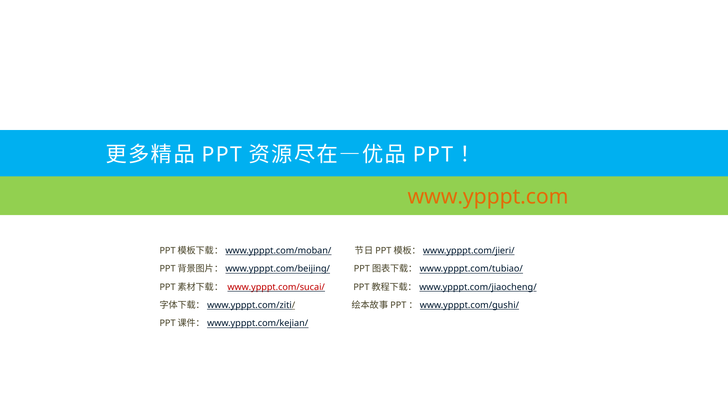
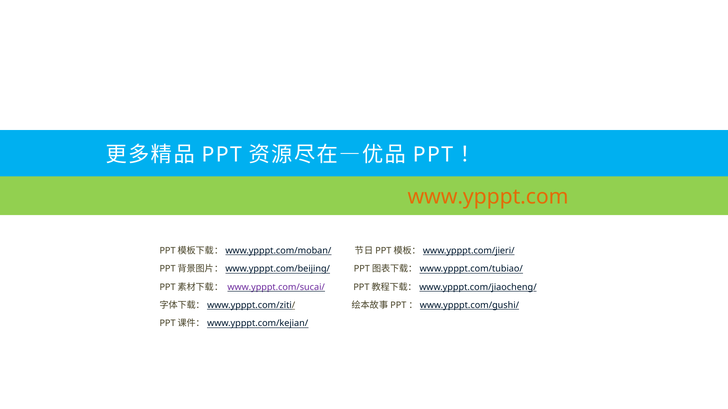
www.ypppt.com/sucai/ colour: red -> purple (276, 287)
